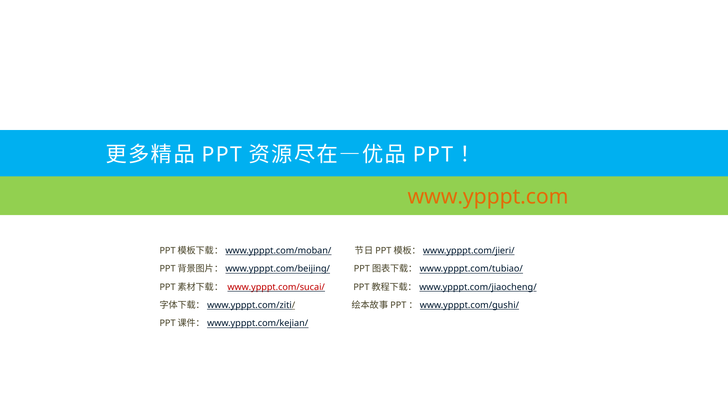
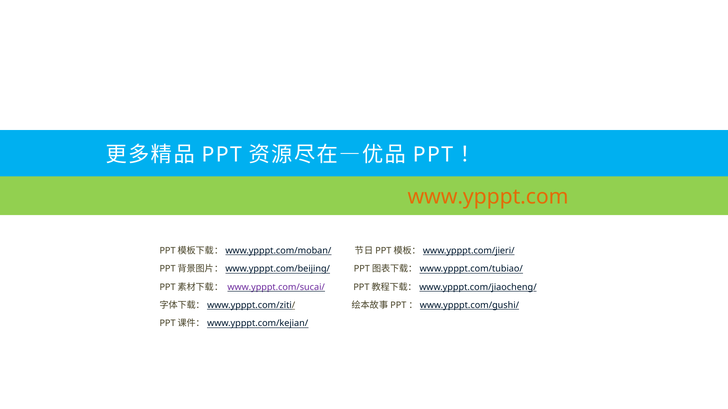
www.ypppt.com/sucai/ colour: red -> purple (276, 287)
